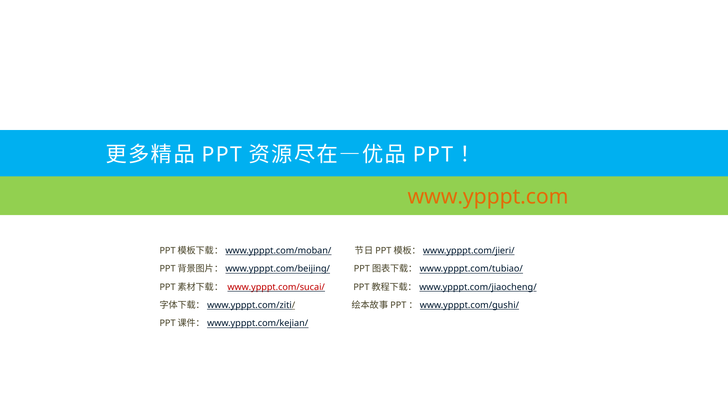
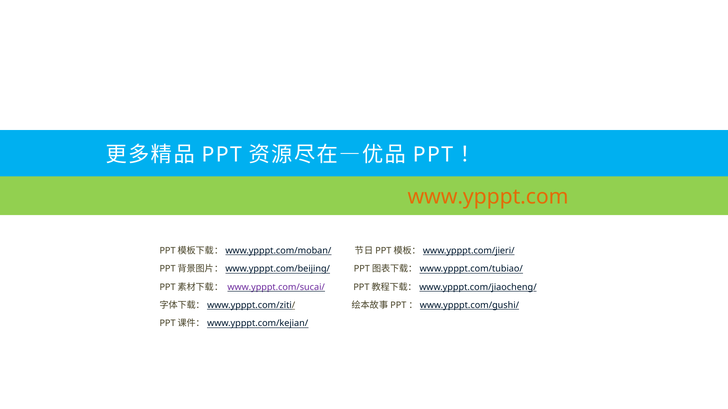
www.ypppt.com/sucai/ colour: red -> purple (276, 287)
